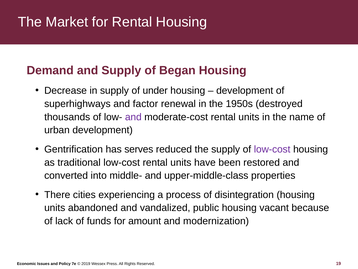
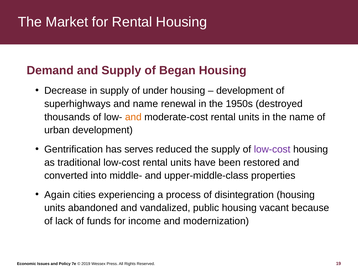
and factor: factor -> name (145, 104)
and colour: purple -> orange (133, 117)
There: There -> Again (57, 194)
amount: amount -> income (145, 221)
